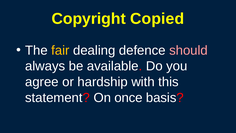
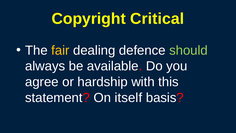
Copied: Copied -> Critical (157, 19)
should colour: pink -> light green (188, 50)
once: once -> itself (128, 97)
